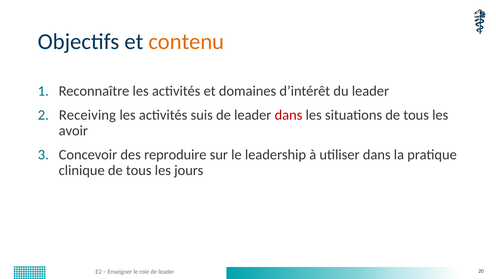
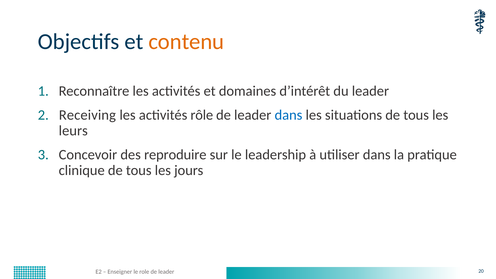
suis: suis -> rôle (202, 115)
dans colour: red -> blue (288, 115)
avoir: avoir -> leurs (73, 131)
